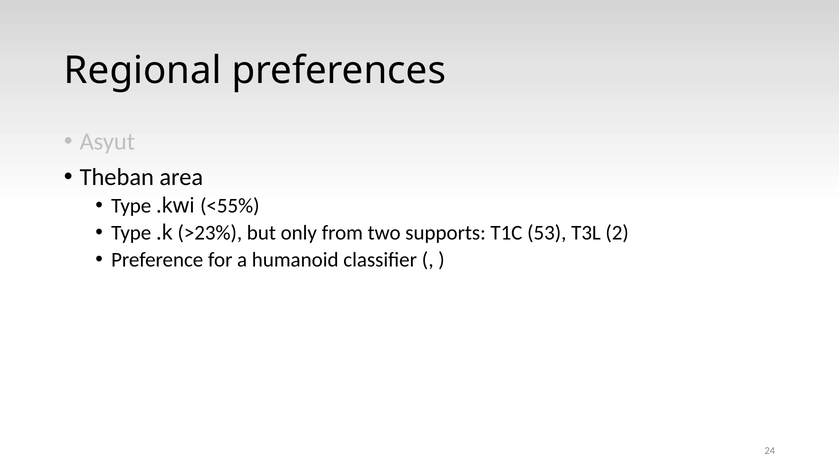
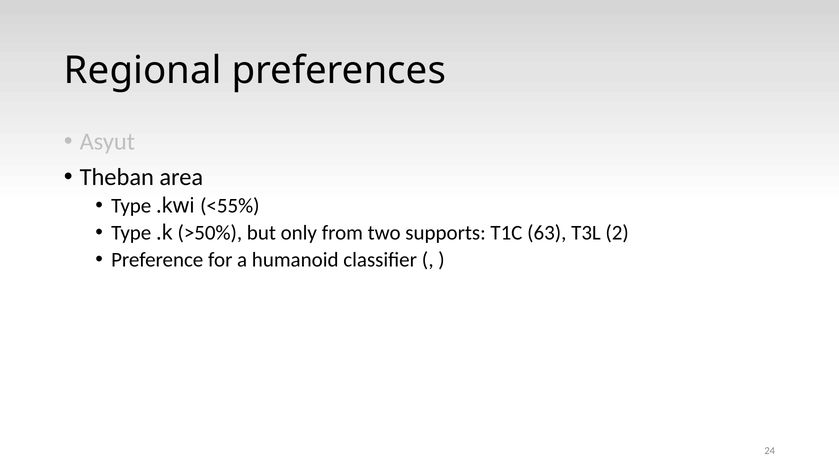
>23%: >23% -> >50% (210, 233)
53: 53 -> 63 (547, 233)
